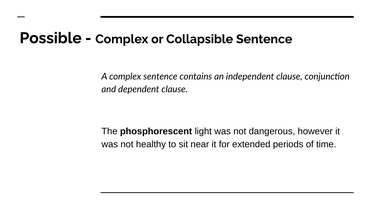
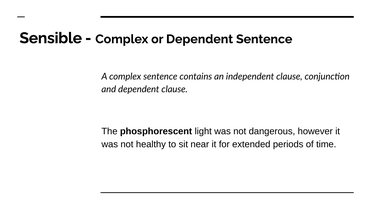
Possible: Possible -> Sensible (51, 38)
or Collapsible: Collapsible -> Dependent (200, 39)
